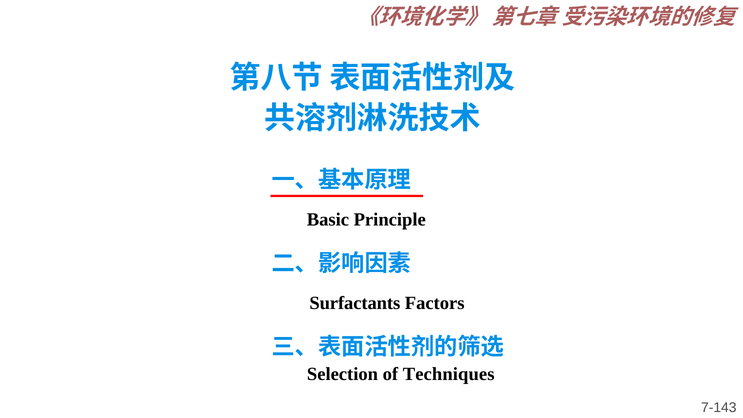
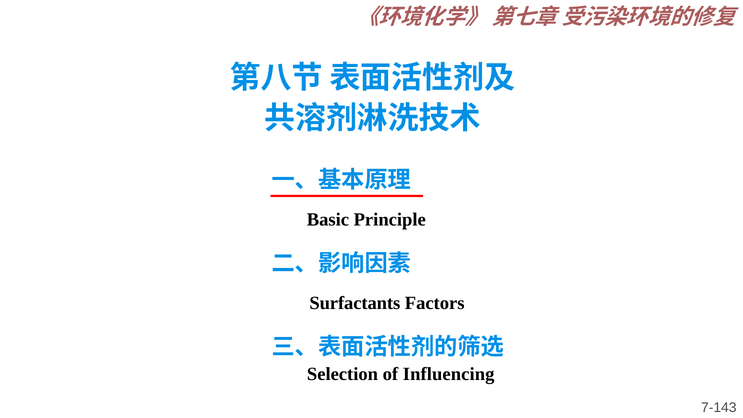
Techniques: Techniques -> Influencing (449, 374)
